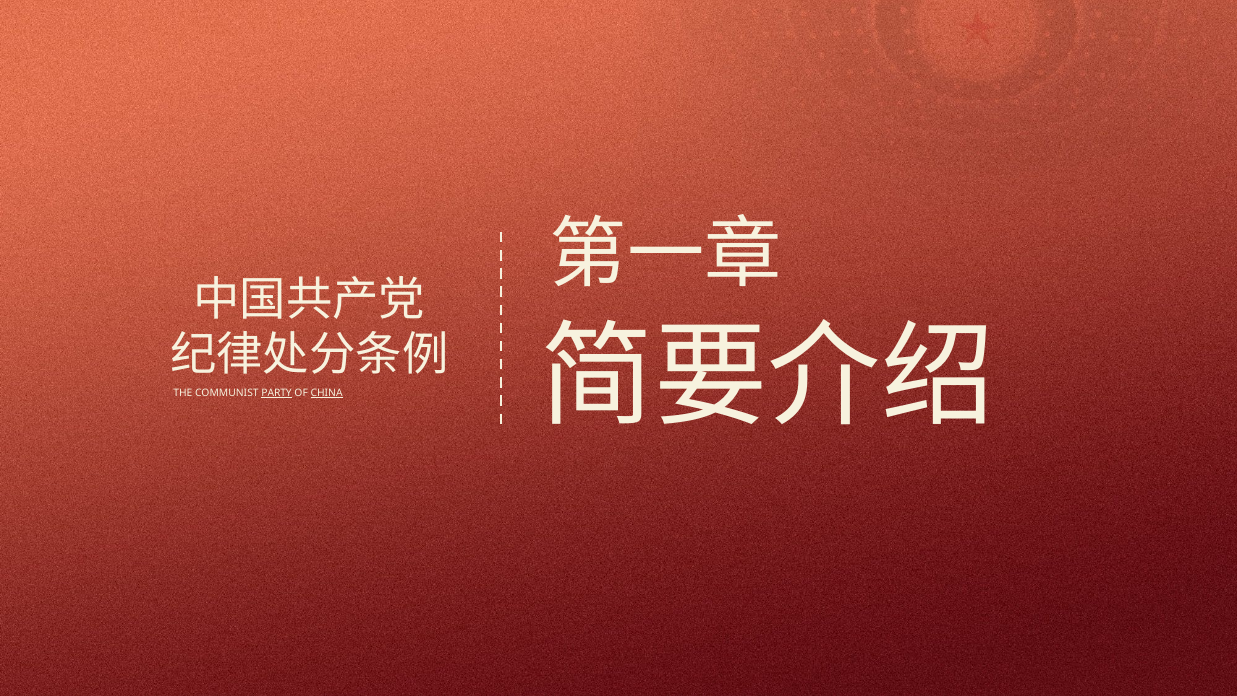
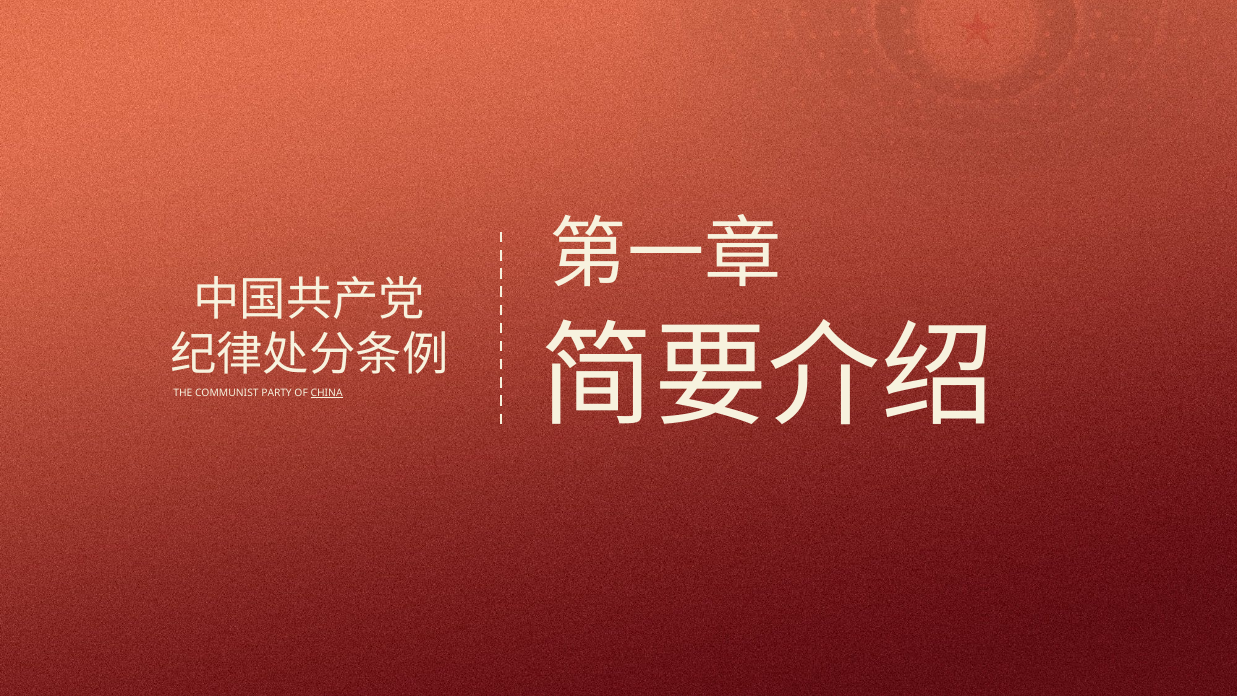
PARTY underline: present -> none (277, 393)
